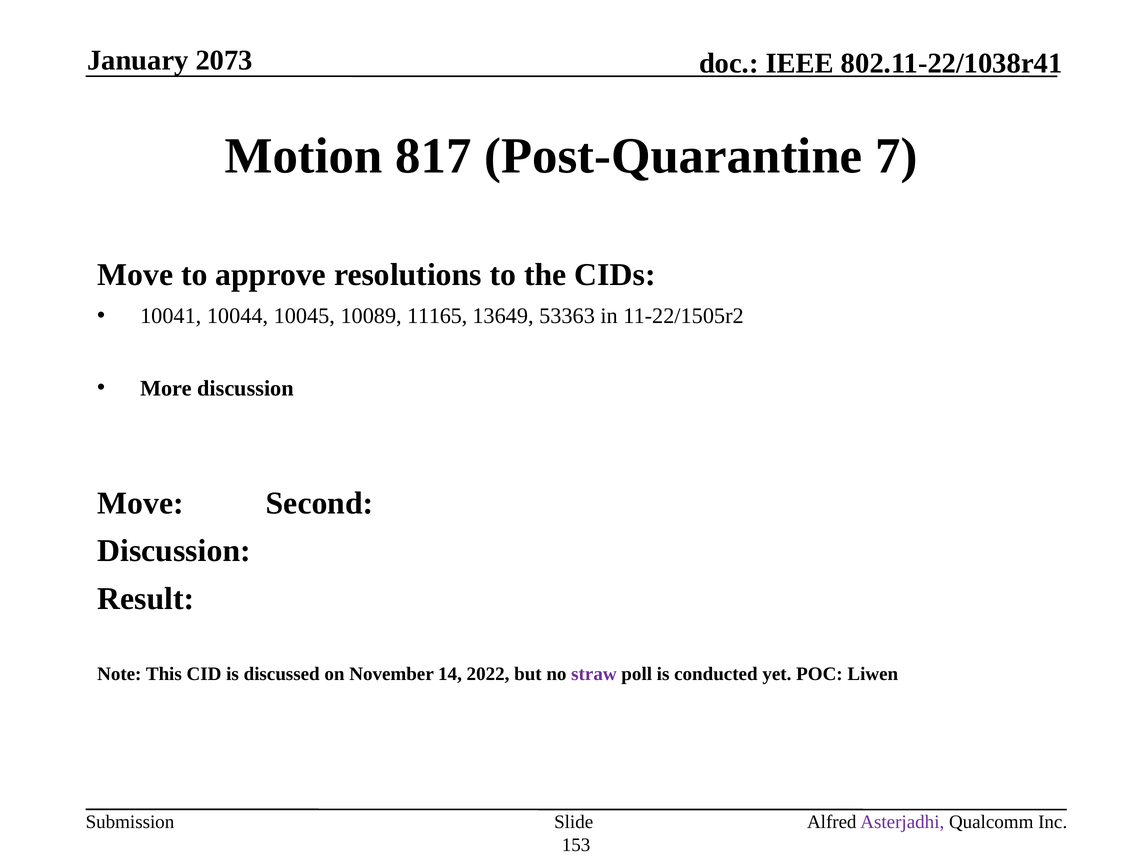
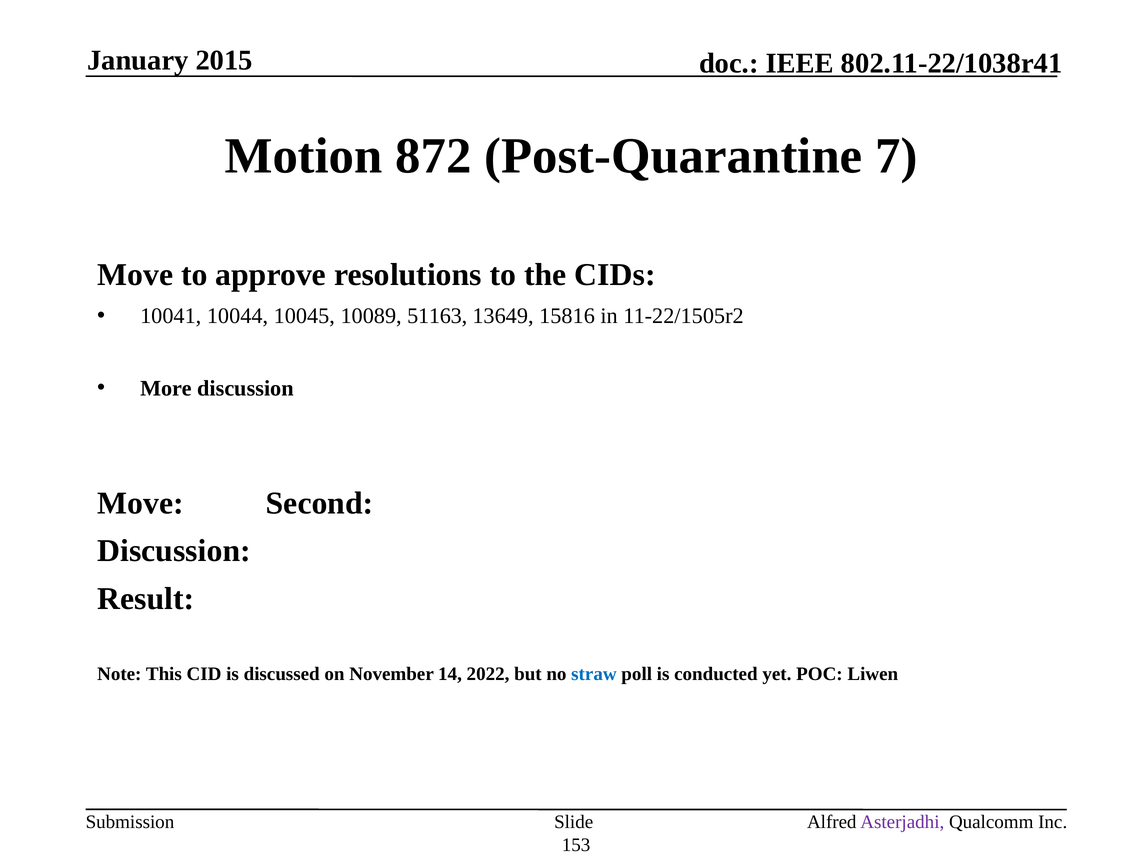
2073: 2073 -> 2015 (224, 61)
817: 817 -> 872 (433, 156)
11165: 11165 -> 51163 (437, 316)
53363: 53363 -> 15816 (567, 316)
straw colour: purple -> blue (594, 674)
